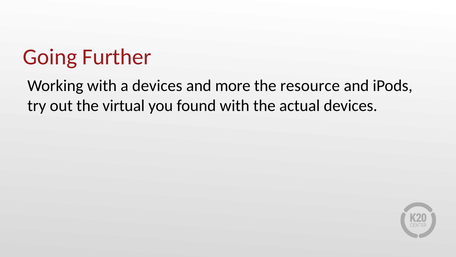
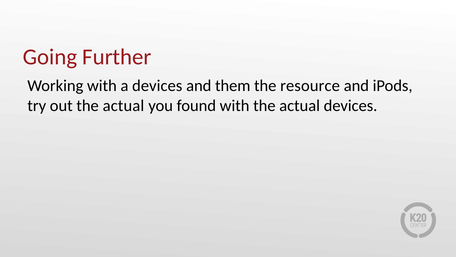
more: more -> them (233, 86)
out the virtual: virtual -> actual (123, 105)
